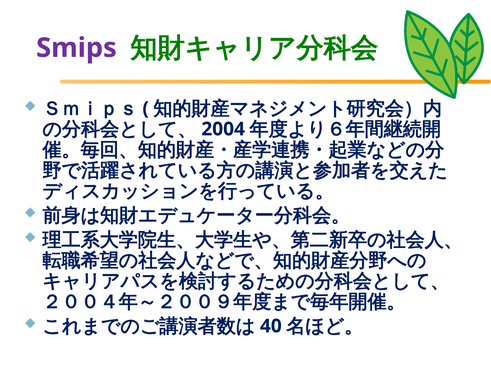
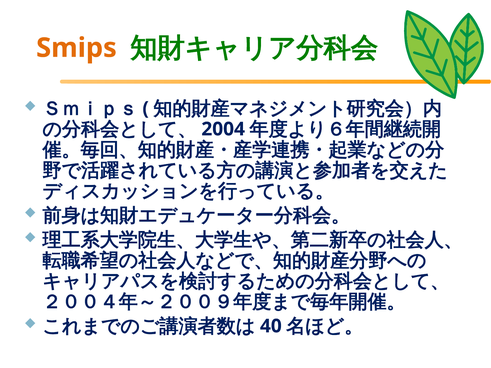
Smips colour: purple -> orange (76, 48)
